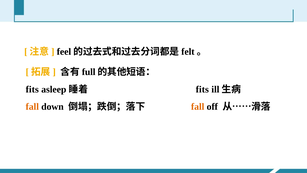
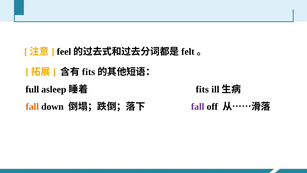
full: full -> fits (89, 72)
fits: fits -> full (32, 89)
fall colour: orange -> purple (198, 106)
